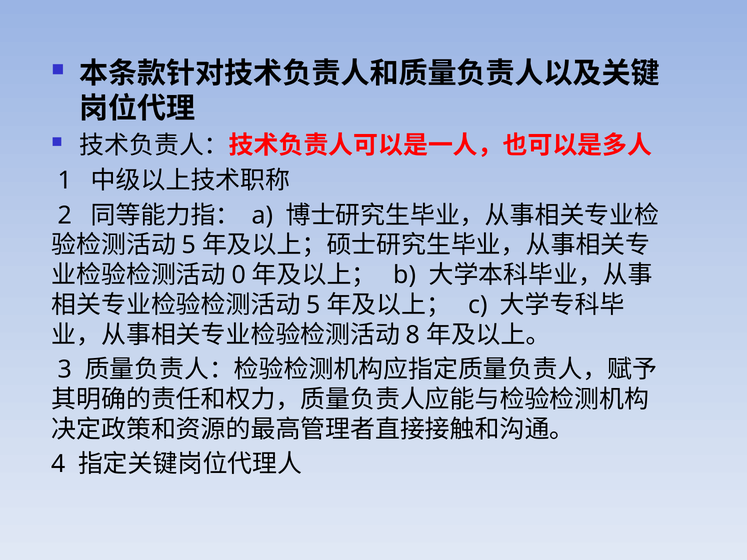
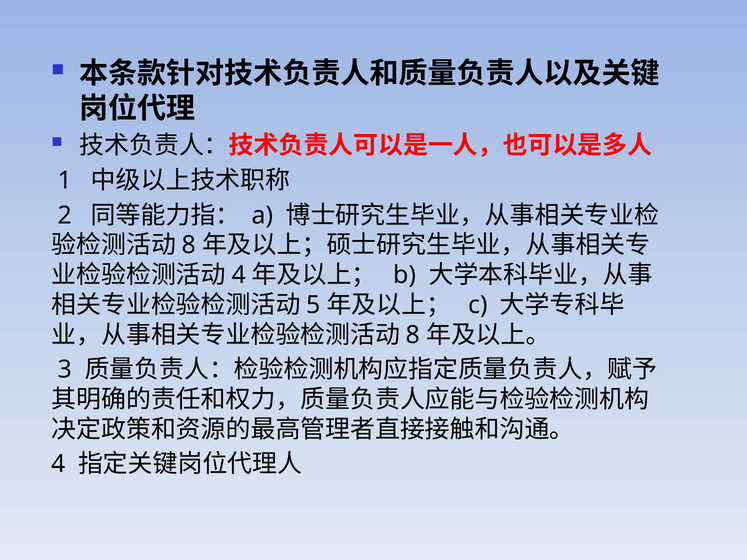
5: 5 -> 8 (189, 245)
0: 0 -> 4 (239, 275)
